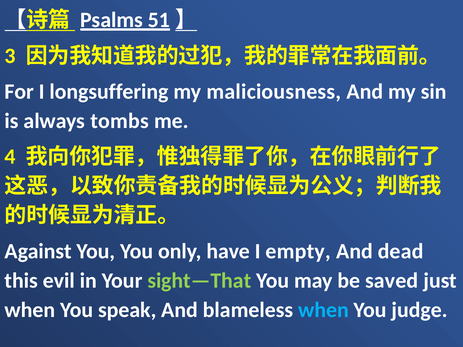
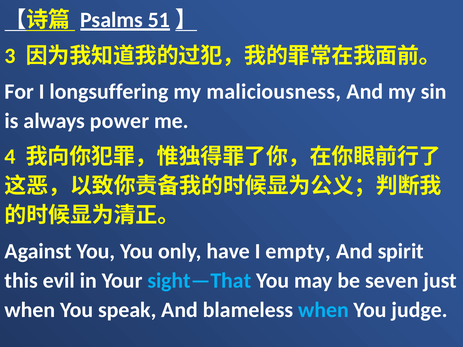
tombs: tombs -> power (120, 121)
dead: dead -> spirit (401, 251)
sight—That colour: light green -> light blue (199, 281)
saved: saved -> seven (392, 281)
